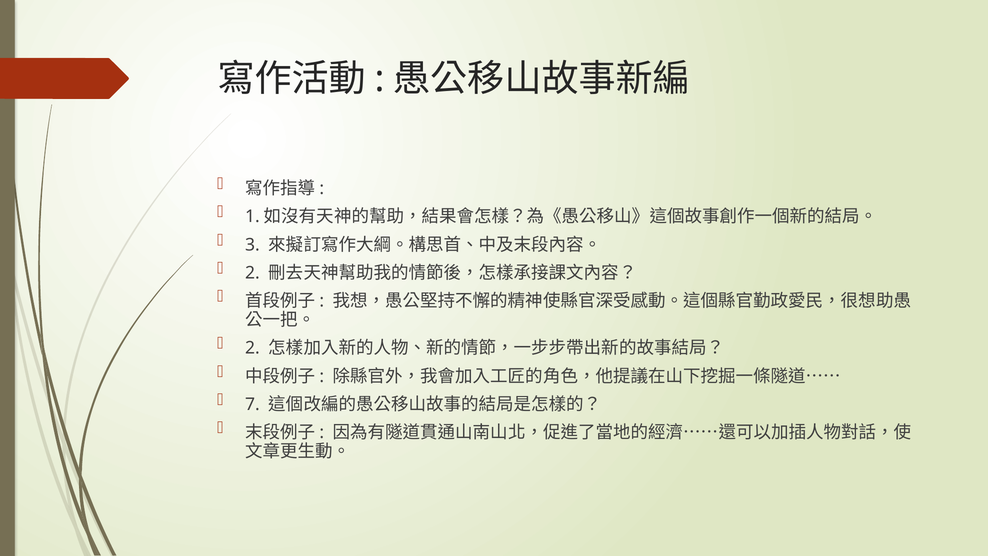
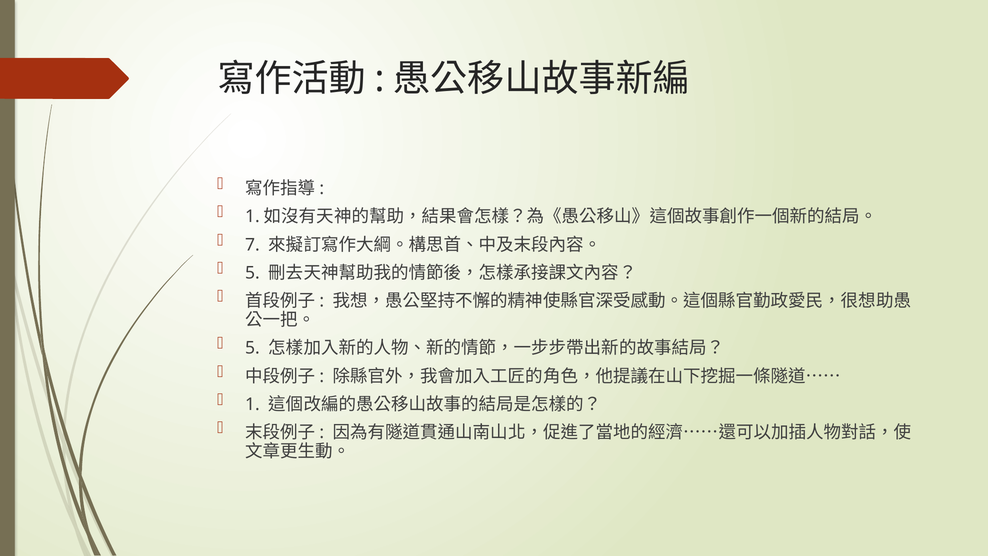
3: 3 -> 7 (252, 245)
2: 2 -> 5 (252, 273)
2: 2 -> 5 (252, 348)
7: 7 -> 1 (252, 404)
